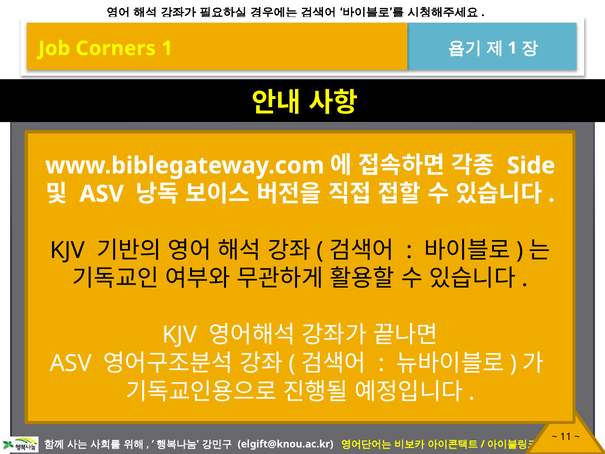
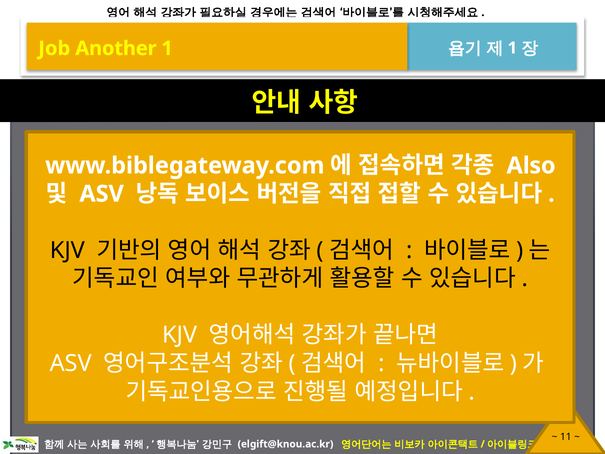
Corners: Corners -> Another (116, 48)
Side: Side -> Also (531, 166)
